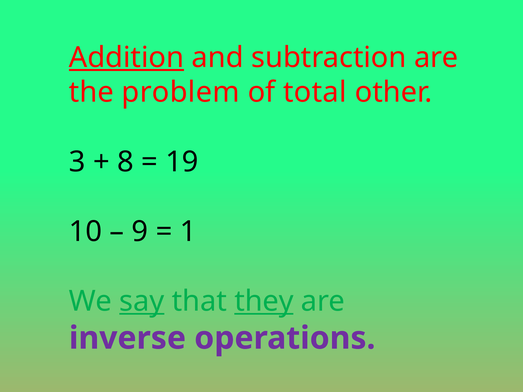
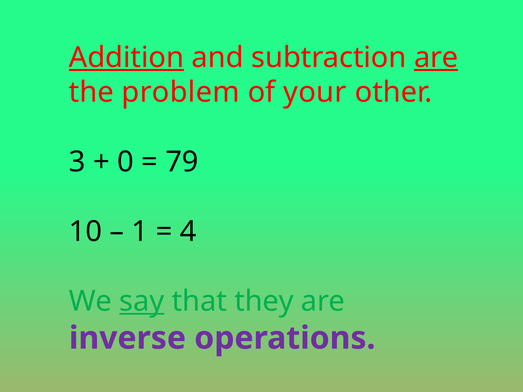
are underline: none -> present (436, 58)
total: total -> your (315, 92)
8: 8 -> 0 (125, 162)
19: 19 -> 79 (182, 162)
9: 9 -> 1 (140, 232)
1: 1 -> 4 (188, 232)
they underline: present -> none (264, 302)
